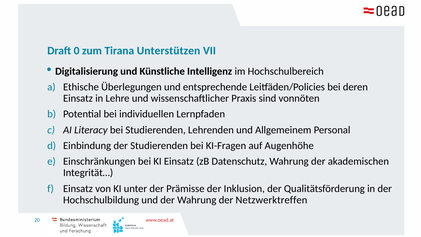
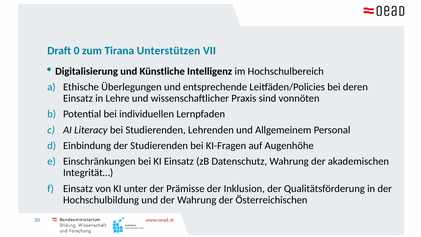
Netzwerktreffen: Netzwerktreffen -> Österreichischen (271, 200)
